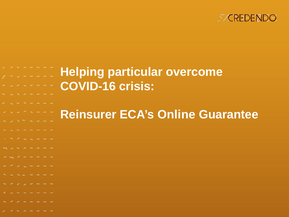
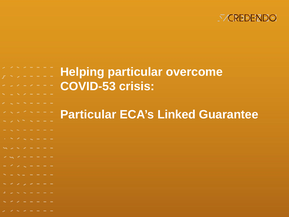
COVID-16: COVID-16 -> COVID-53 (88, 86)
Reinsurer: Reinsurer -> Particular (88, 114)
Online: Online -> Linked (177, 114)
